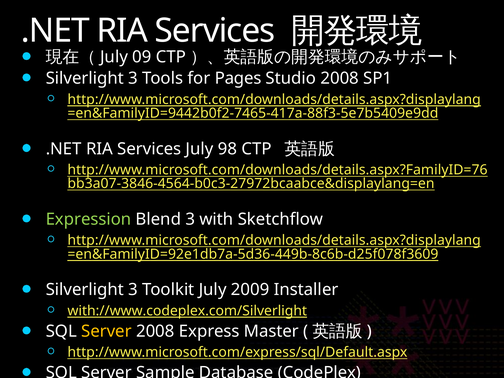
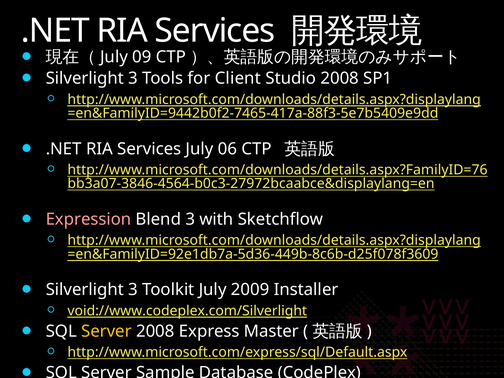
Pages: Pages -> Client (238, 78)
98: 98 -> 06 (227, 149)
Expression colour: light green -> pink (88, 219)
with://www.codeplex.com/Silverlight: with://www.codeplex.com/Silverlight -> void://www.codeplex.com/Silverlight (187, 311)
